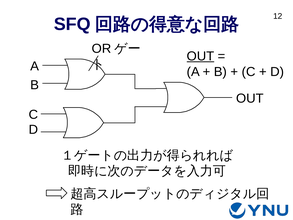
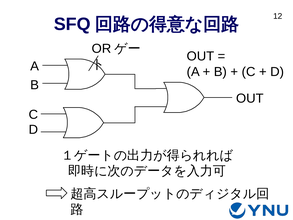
OUT underline: present -> none (200, 56)
